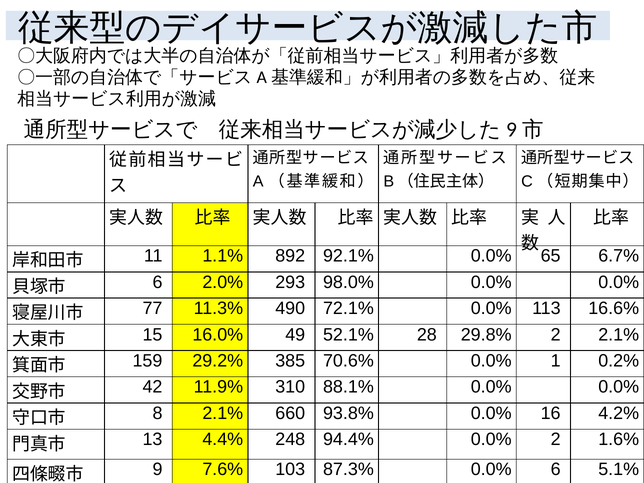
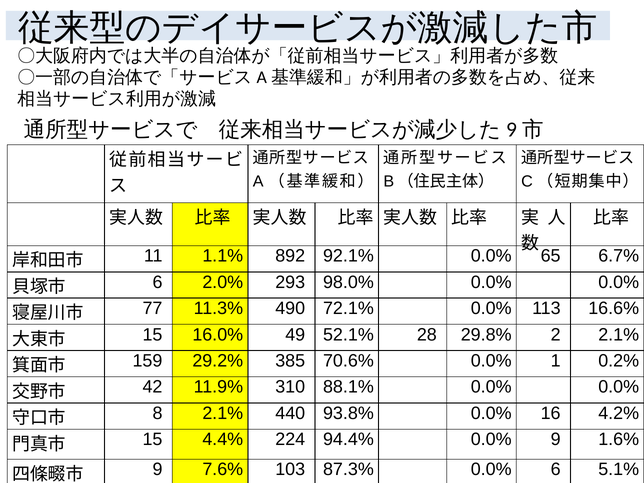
660: 660 -> 440 (290, 413)
13: 13 -> 15 (152, 439)
248: 248 -> 224 (290, 439)
0.0% 2: 2 -> 9 (556, 439)
